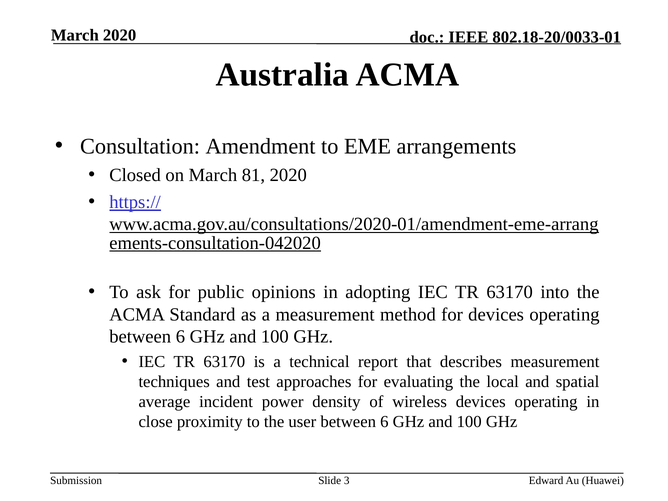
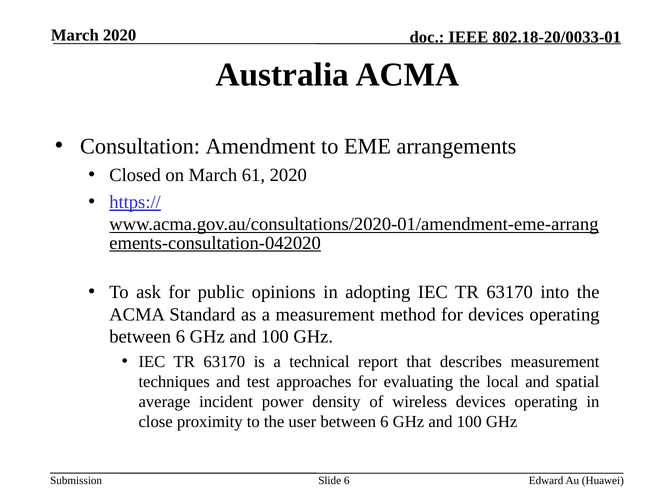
81: 81 -> 61 (253, 175)
Slide 3: 3 -> 6 (347, 480)
